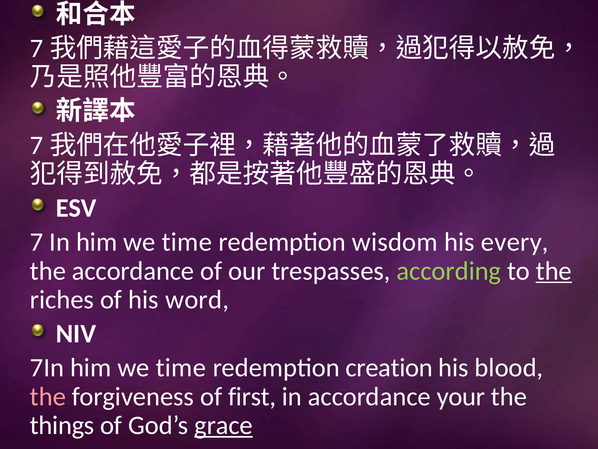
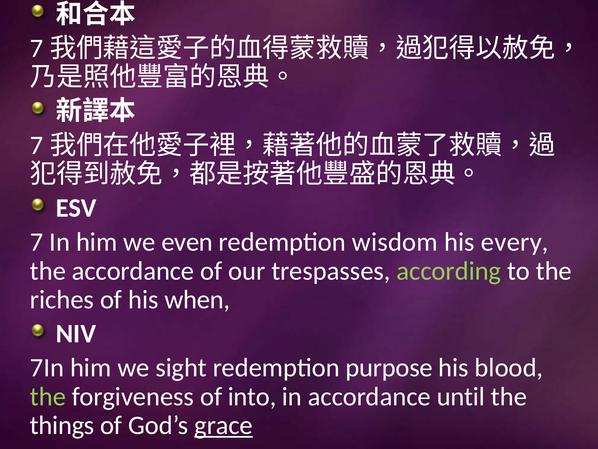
In him we time: time -> even (187, 242)
the underline: present -> none (554, 271)
word: word -> when (197, 299)
7In him we time: time -> sight (181, 367)
creation: creation -> purpose (389, 367)
the colour: pink -> light green (48, 396)
first: first -> into (252, 396)
your: your -> until (461, 396)
